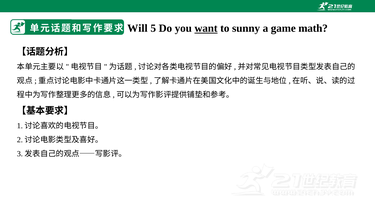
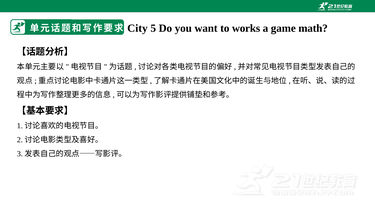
Will: Will -> City (137, 28)
want underline: present -> none (206, 28)
sunny: sunny -> works (246, 28)
